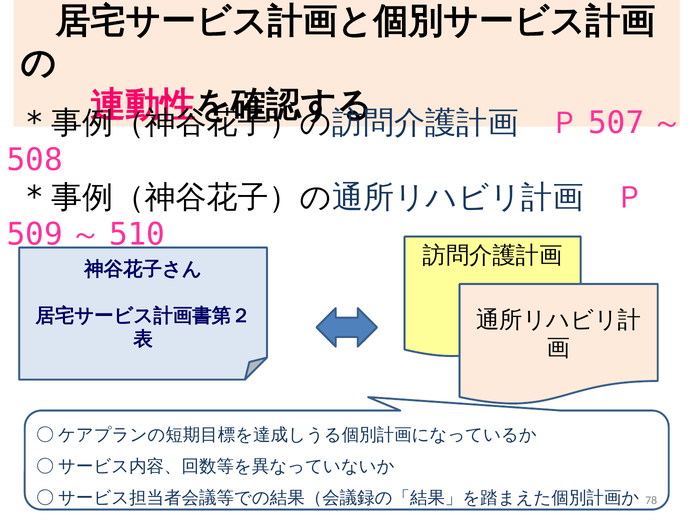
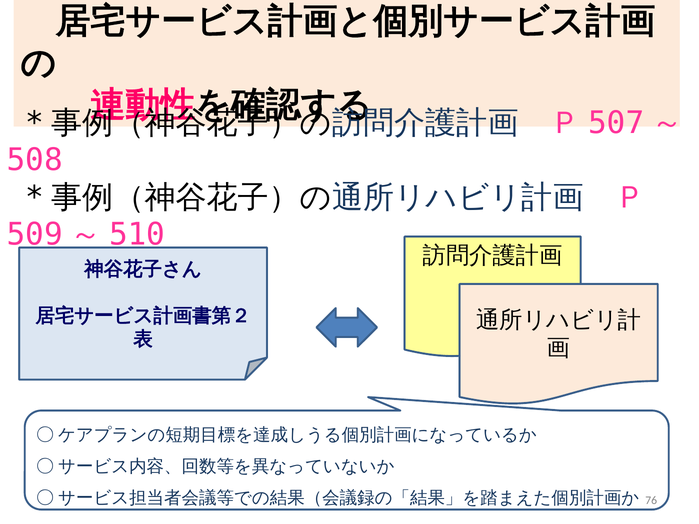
78: 78 -> 76 (651, 501)
